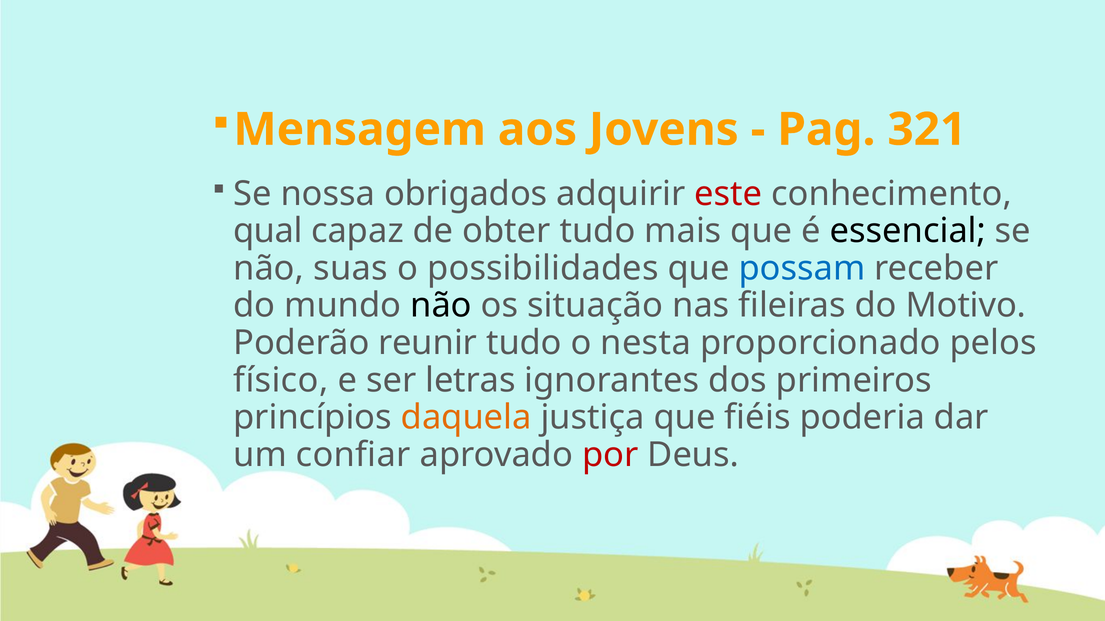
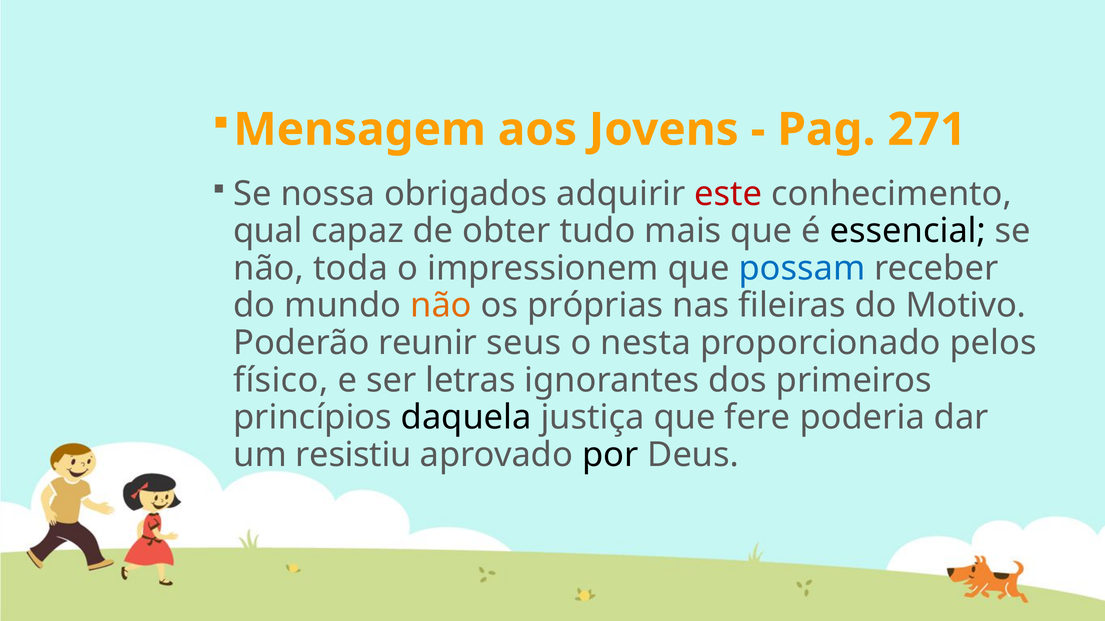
321: 321 -> 271 (927, 130)
suas: suas -> toda (351, 269)
possibilidades: possibilidades -> impressionem (543, 269)
não colour: black -> orange (441, 306)
situação: situação -> próprias (595, 306)
reunir tudo: tudo -> seus (524, 343)
daquela colour: orange -> black (466, 418)
fiéis: fiéis -> fere (757, 418)
confiar: confiar -> resistiu (353, 455)
por colour: red -> black (610, 455)
